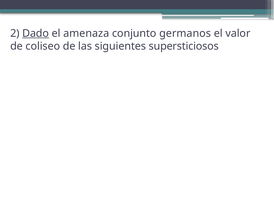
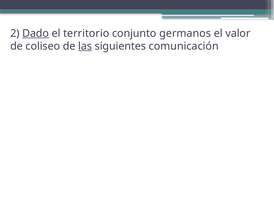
amenaza: amenaza -> territorio (86, 33)
las underline: none -> present (85, 46)
supersticiosos: supersticiosos -> comunicación (184, 46)
